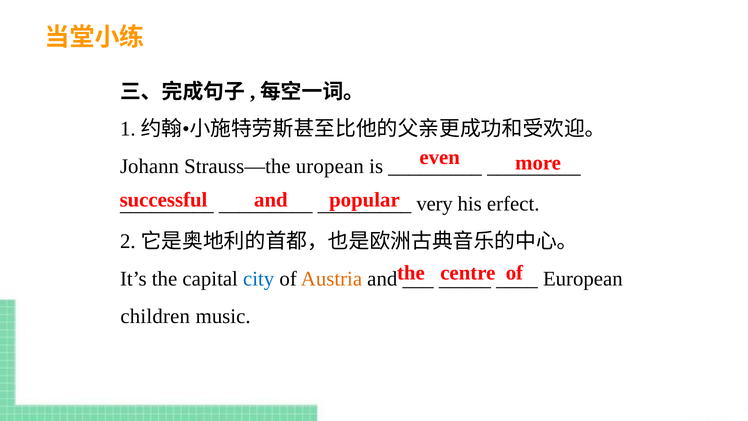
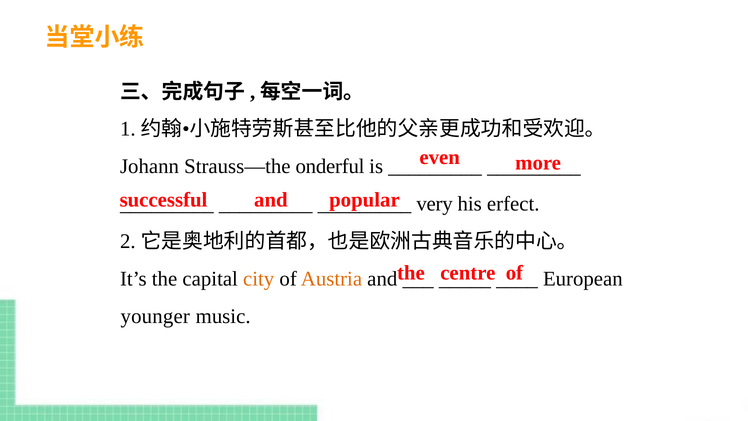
uropean: uropean -> onderful (330, 166)
city colour: blue -> orange (259, 279)
children: children -> younger (155, 316)
